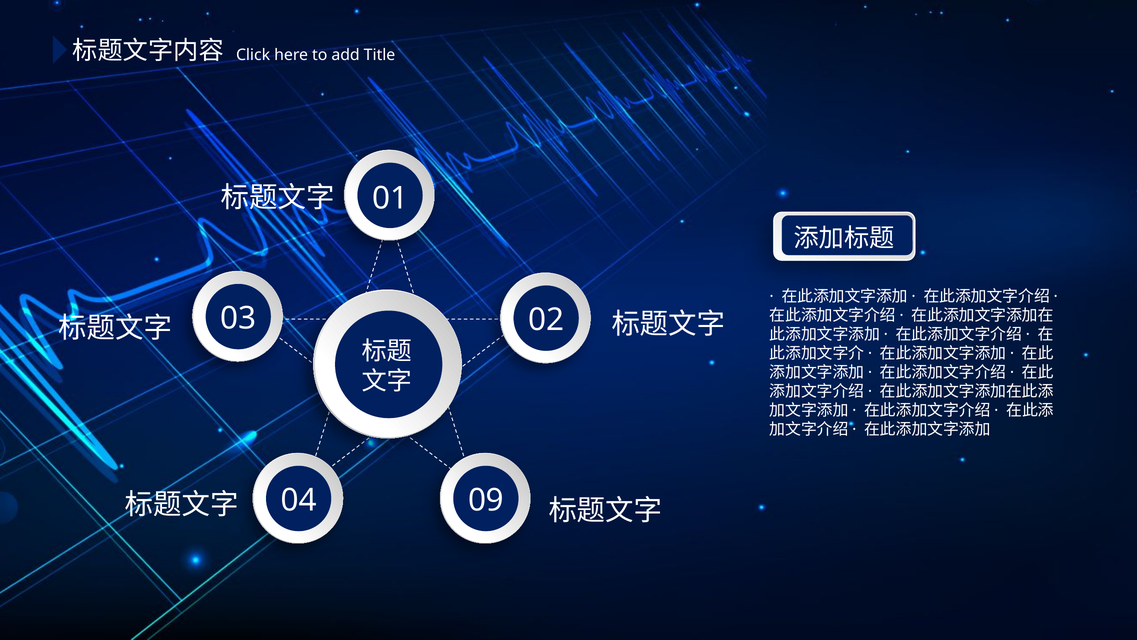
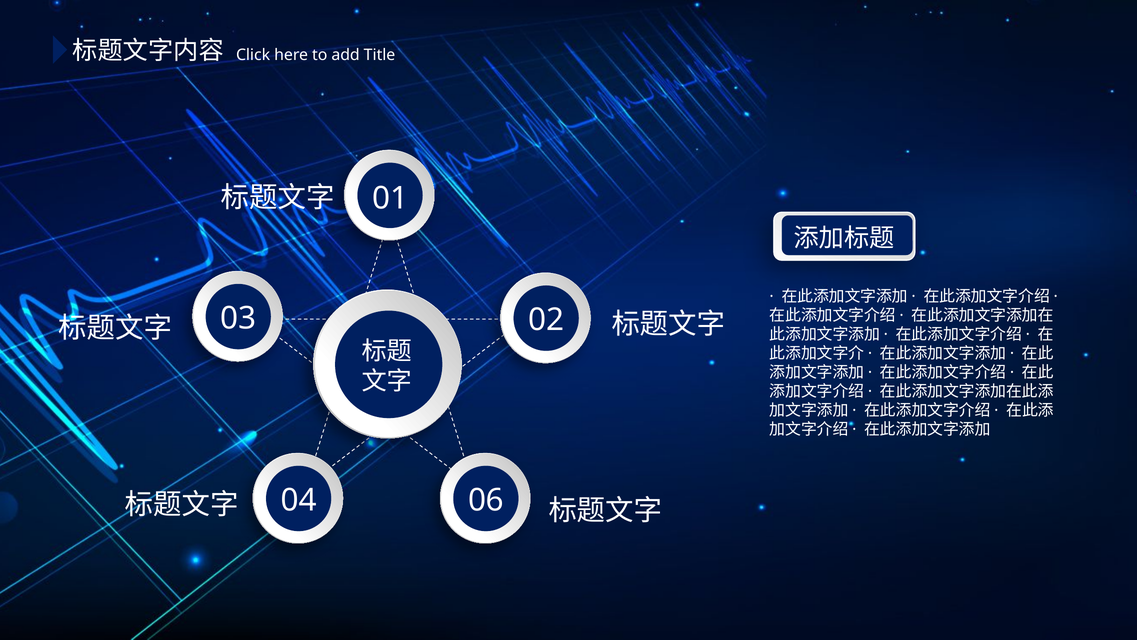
09: 09 -> 06 (486, 500)
